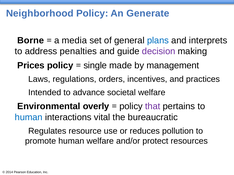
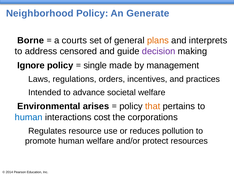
media: media -> courts (74, 41)
plans colour: blue -> orange (158, 41)
penalties: penalties -> censored (78, 51)
Prices: Prices -> Ignore (31, 66)
overly: overly -> arises (96, 107)
that colour: purple -> orange (153, 107)
vital: vital -> cost (102, 118)
bureaucratic: bureaucratic -> corporations (153, 118)
